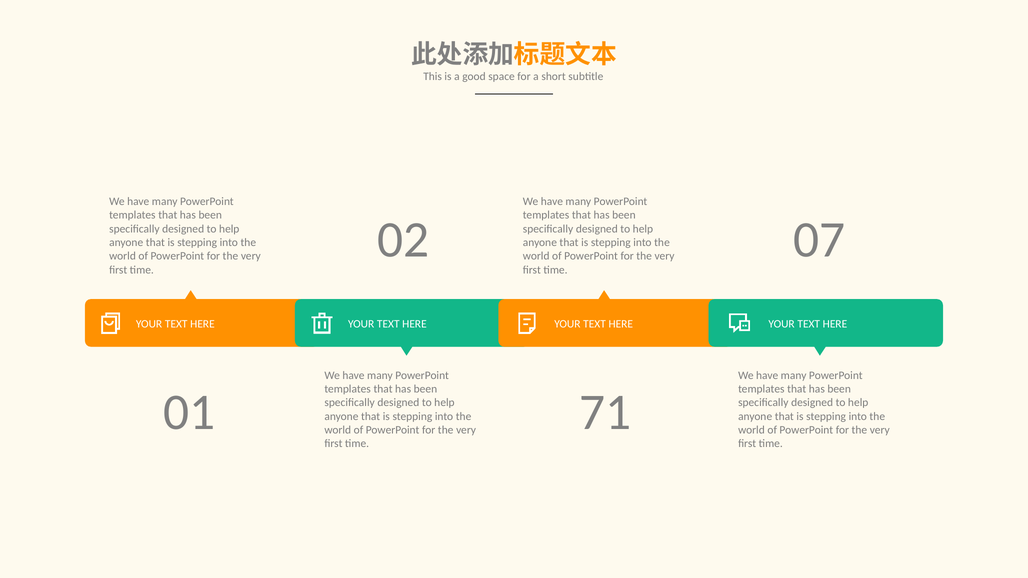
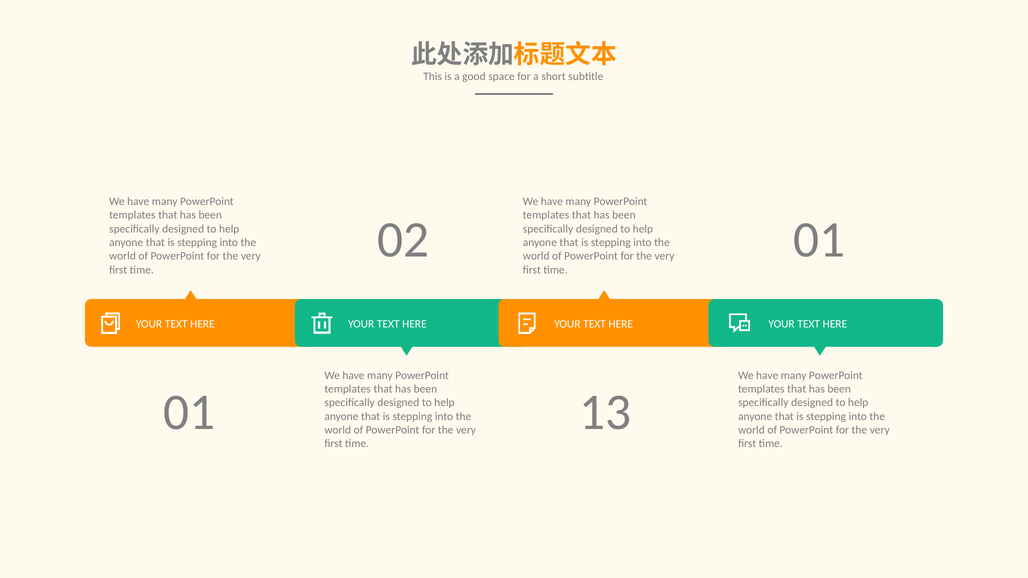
02 07: 07 -> 01 (819, 240)
71: 71 -> 13 (605, 412)
